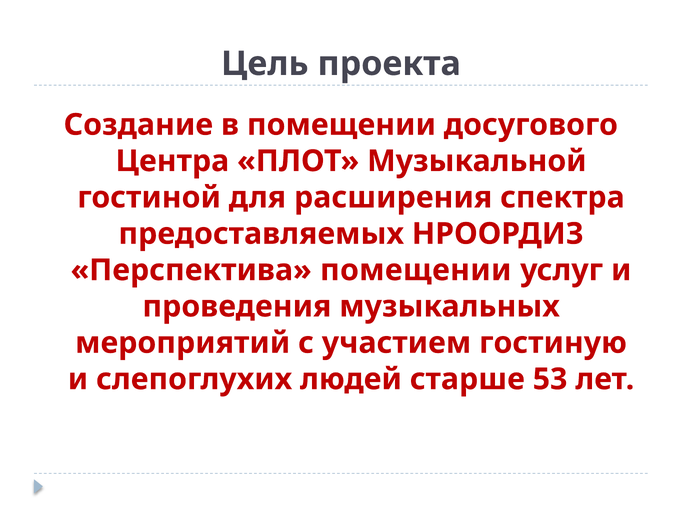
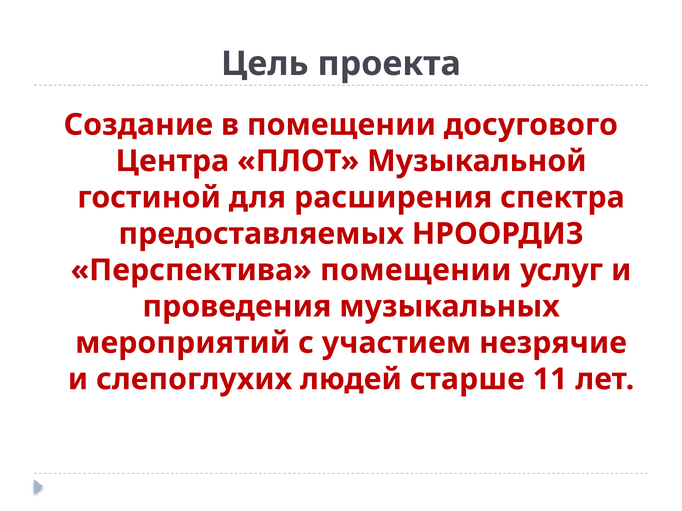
гостиную: гостиную -> незрячие (553, 343)
53: 53 -> 11 (550, 380)
